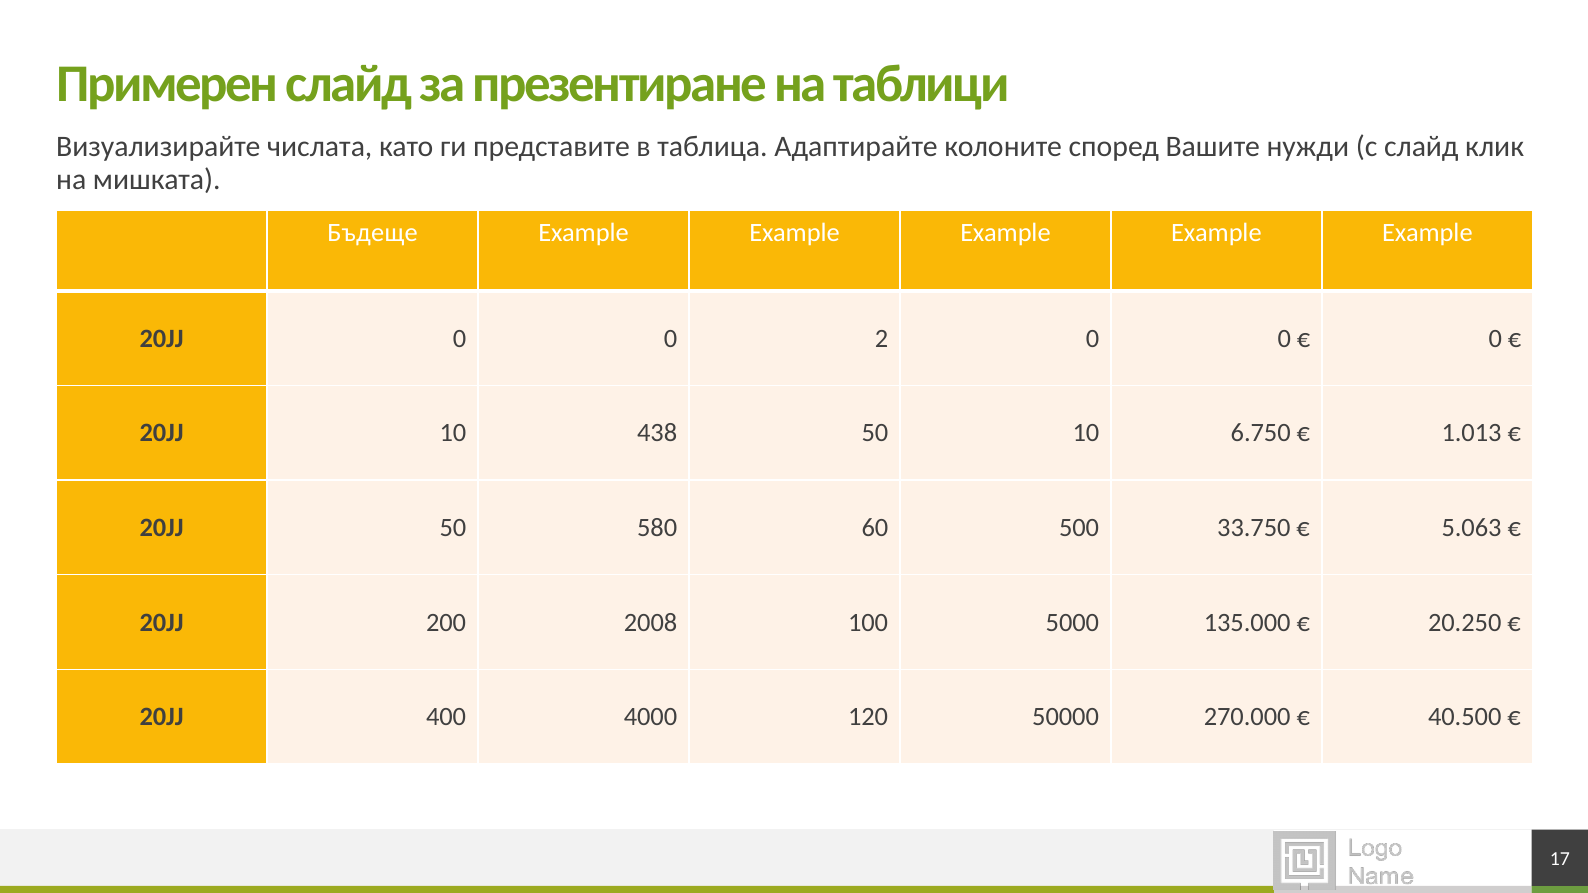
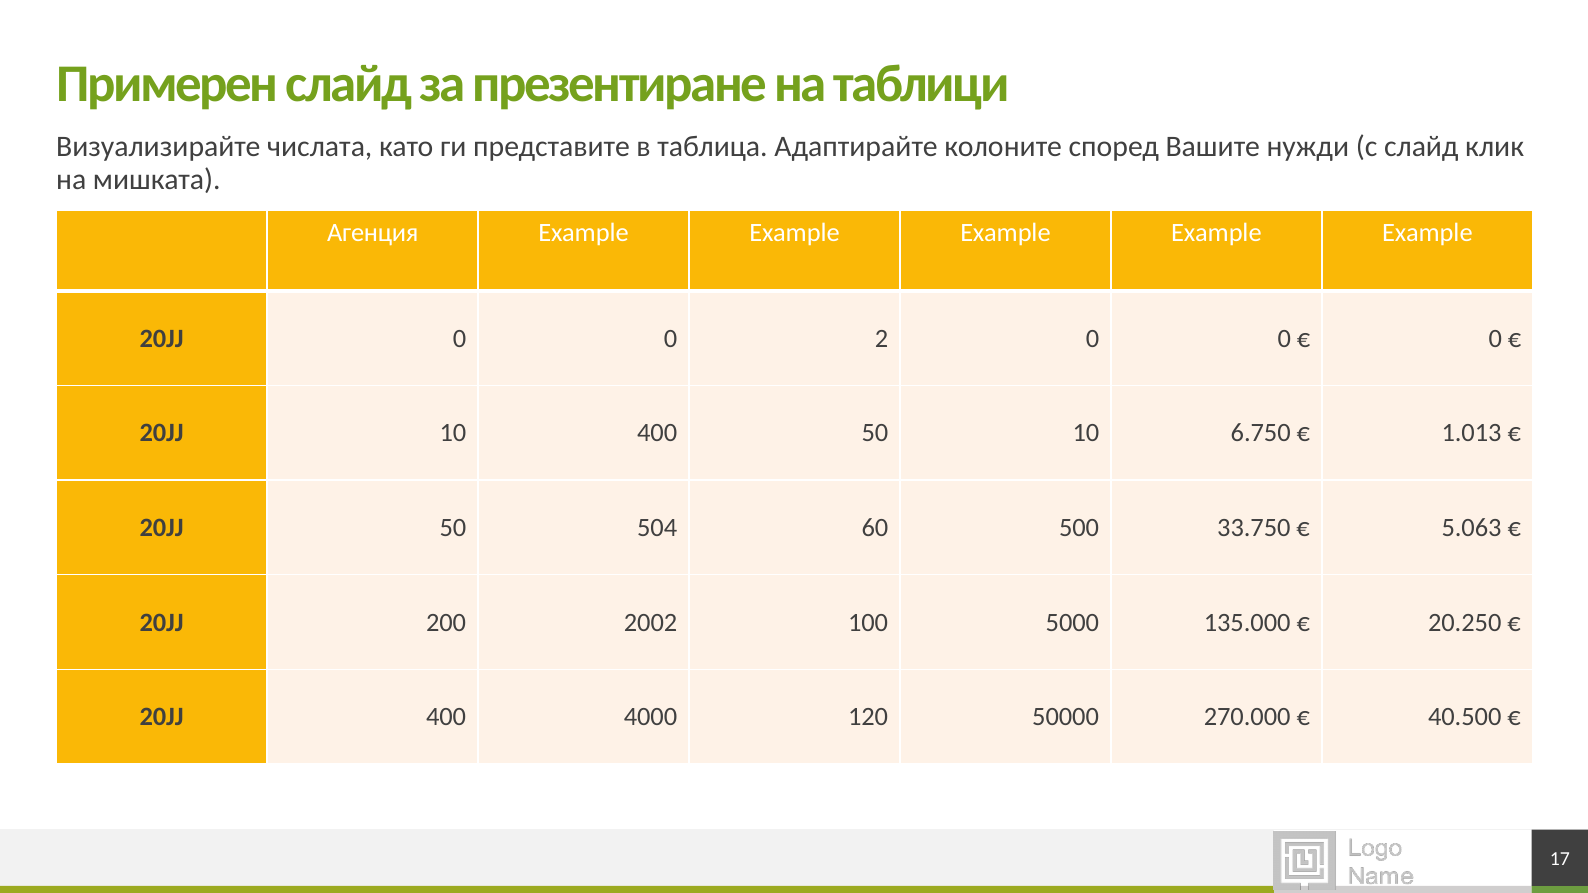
Бъдеще: Бъдеще -> Агенция (373, 233)
10 438: 438 -> 400 (657, 433)
580: 580 -> 504 (657, 528)
2008: 2008 -> 2002 (651, 622)
